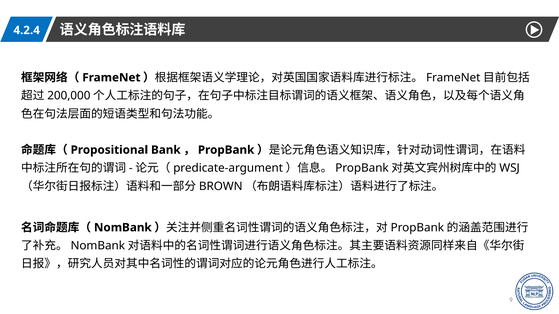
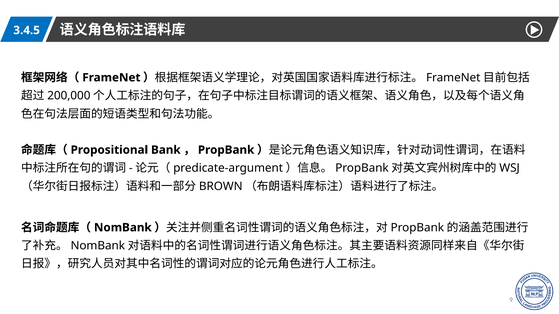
4.2.4: 4.2.4 -> 3.4.5 (27, 30)
